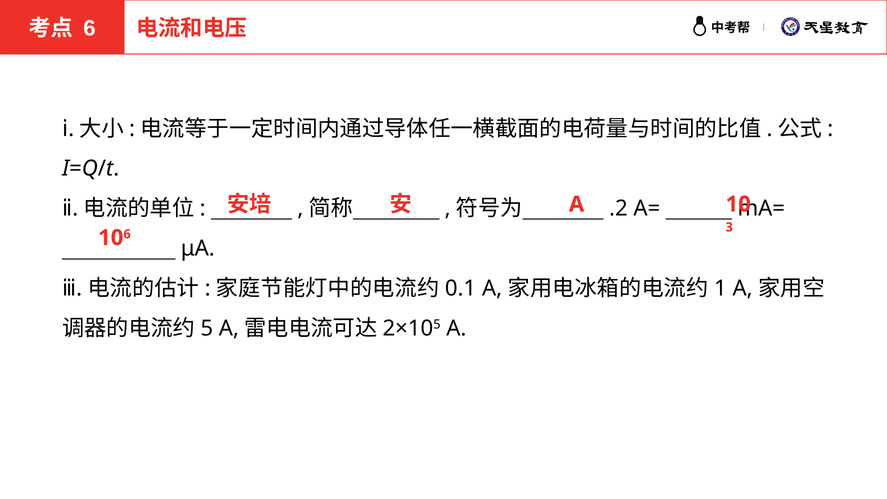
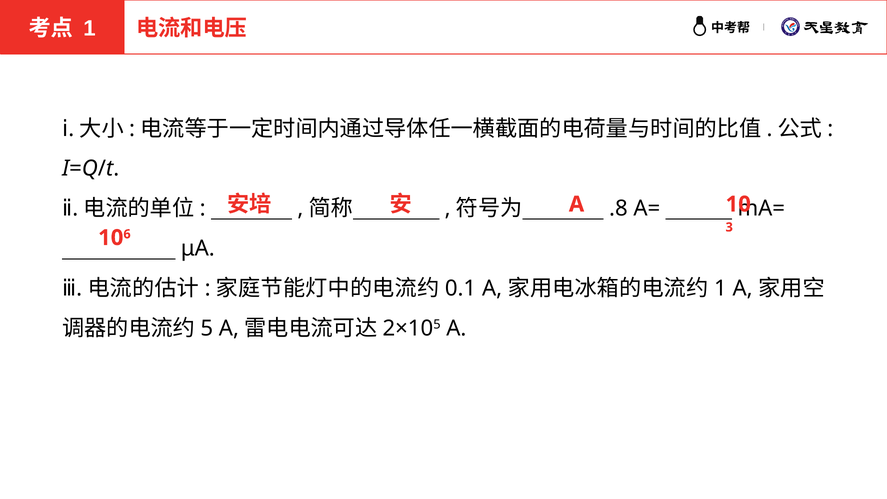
6: 6 -> 1 (89, 29)
.2: .2 -> .8 (618, 209)
